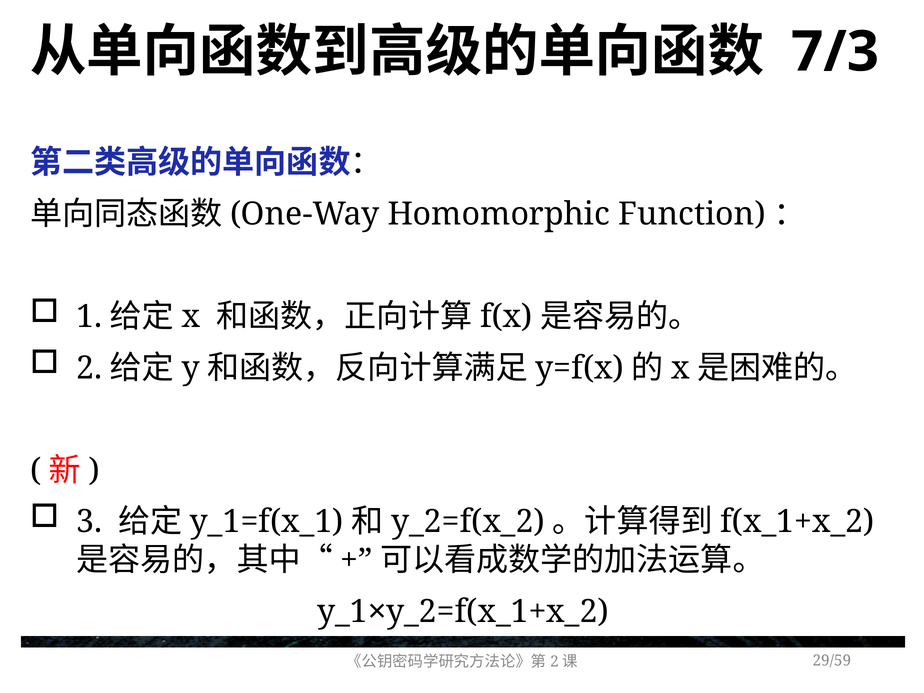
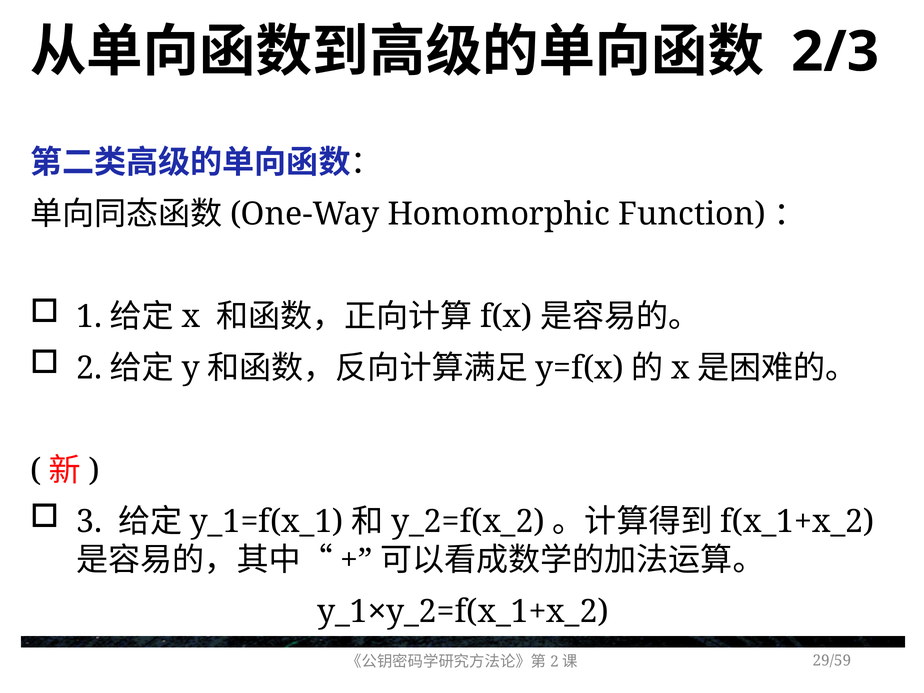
7/3: 7/3 -> 2/3 (835, 52)
